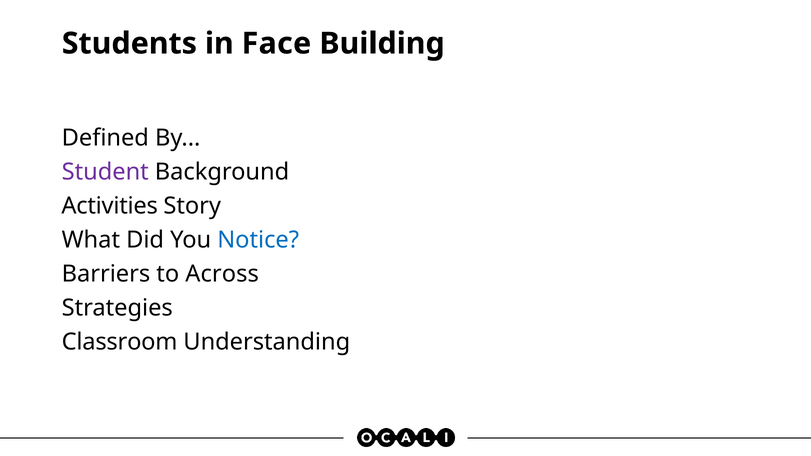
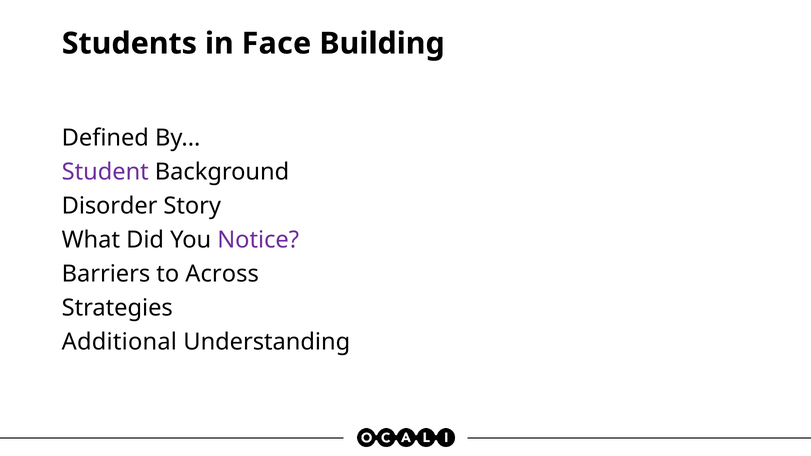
Activities: Activities -> Disorder (110, 206)
Notice colour: blue -> purple (258, 240)
Classroom: Classroom -> Additional (119, 342)
